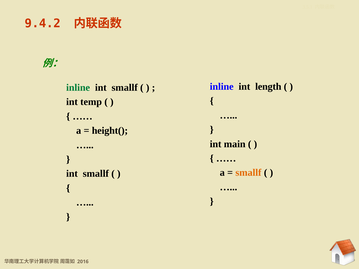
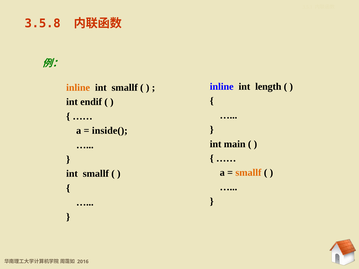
9.4.2: 9.4.2 -> 3.5.8 (43, 24)
inline colour: green -> orange (78, 88)
temp: temp -> endif (91, 102)
height(: height( -> inside( (110, 131)
